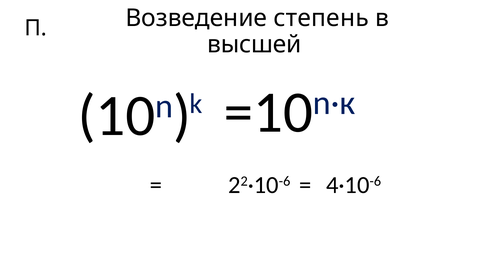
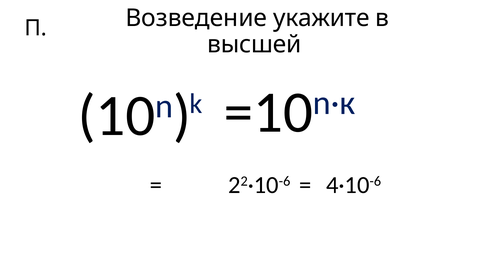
степень: степень -> укажите (321, 18)
